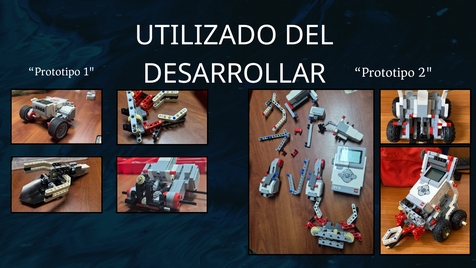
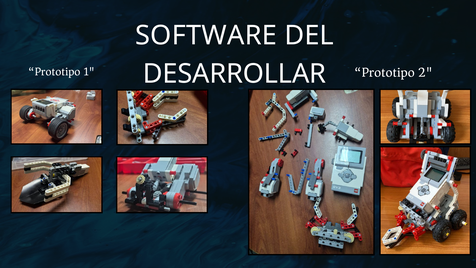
UTILIZADO: UTILIZADO -> SOFTWARE (206, 36)
